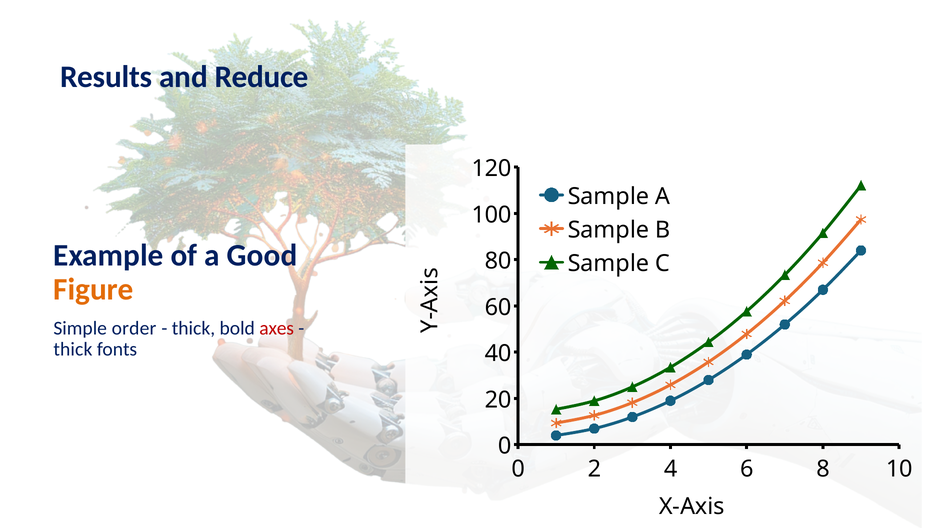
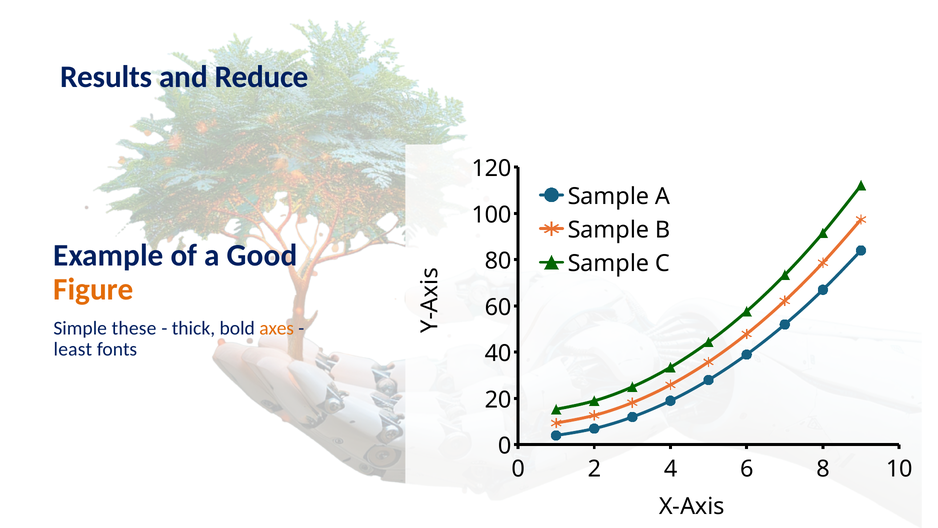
order: order -> these (134, 328)
axes colour: red -> orange (277, 328)
thick: thick -> least (73, 349)
